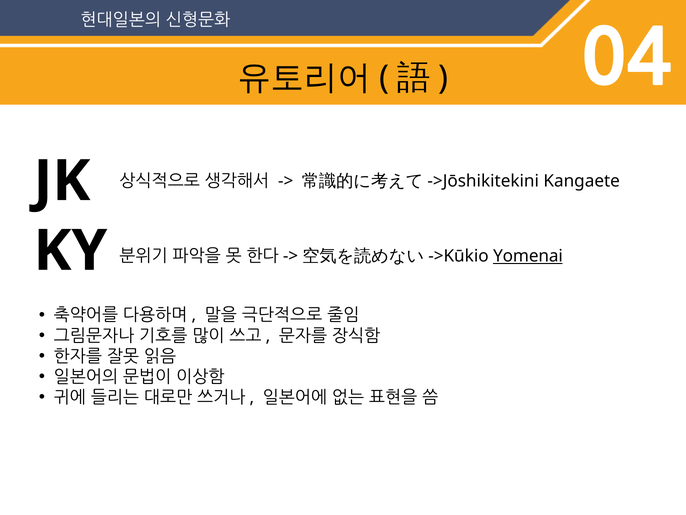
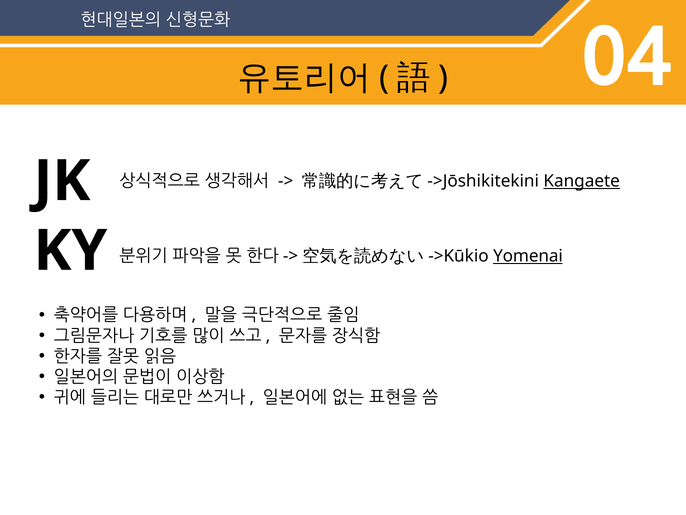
Kangaete underline: none -> present (582, 181)
